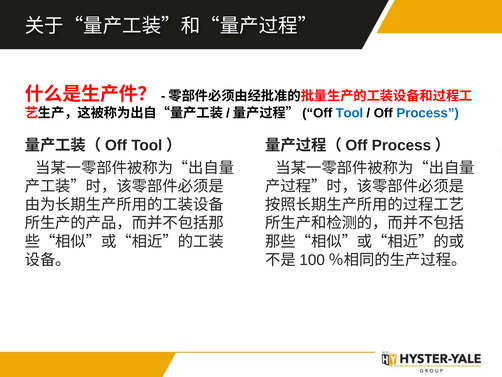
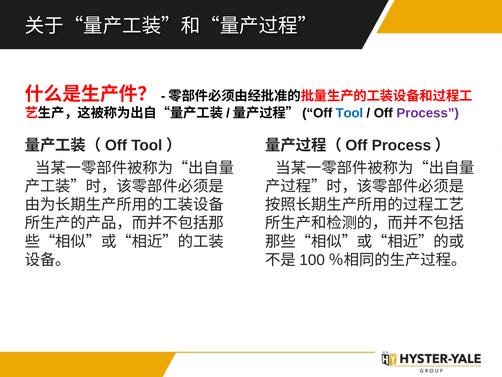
Process colour: blue -> purple (428, 113)
